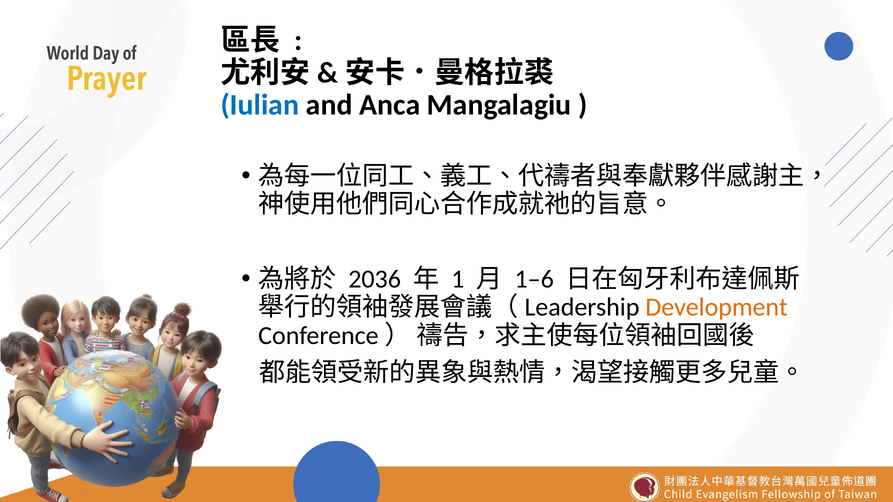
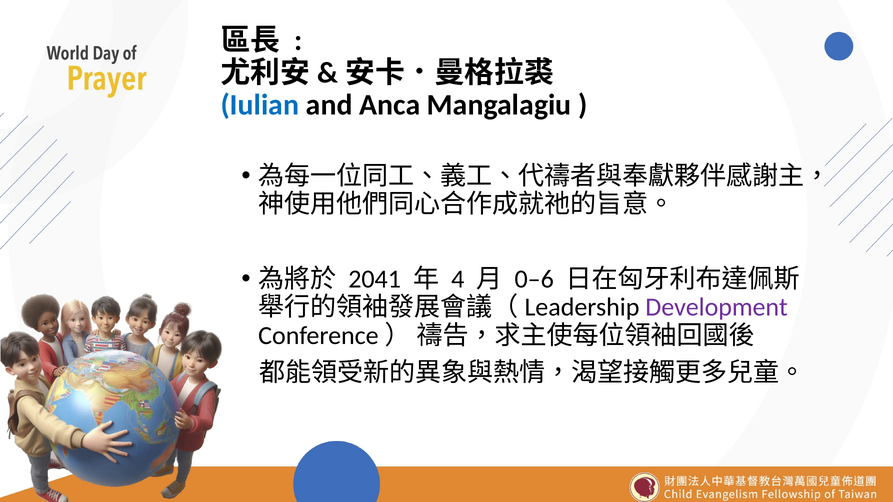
2036: 2036 -> 2041 (375, 279)
1: 1 -> 4 (458, 279)
1–6: 1–6 -> 0–6 (534, 279)
Development colour: orange -> purple (717, 308)
